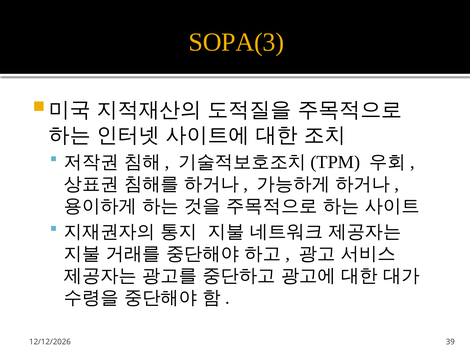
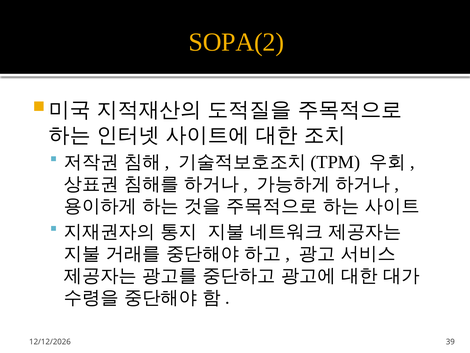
SOPA(3: SOPA(3 -> SOPA(2 (236, 42)
